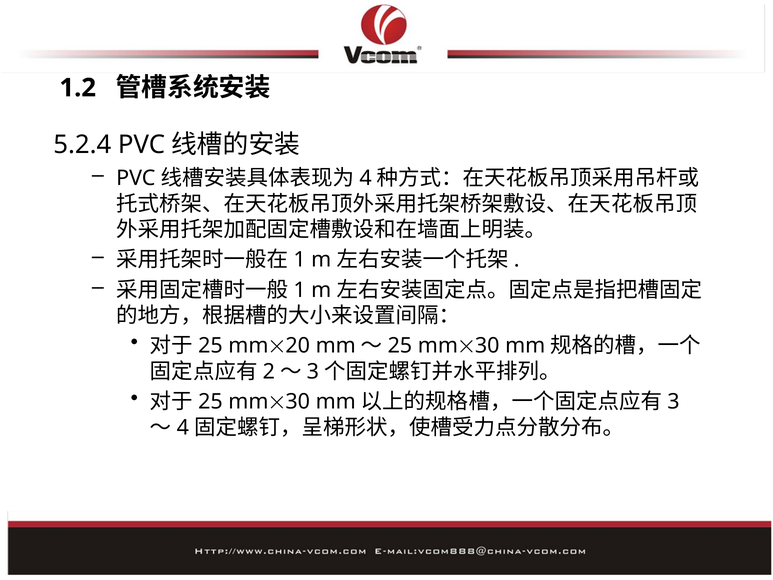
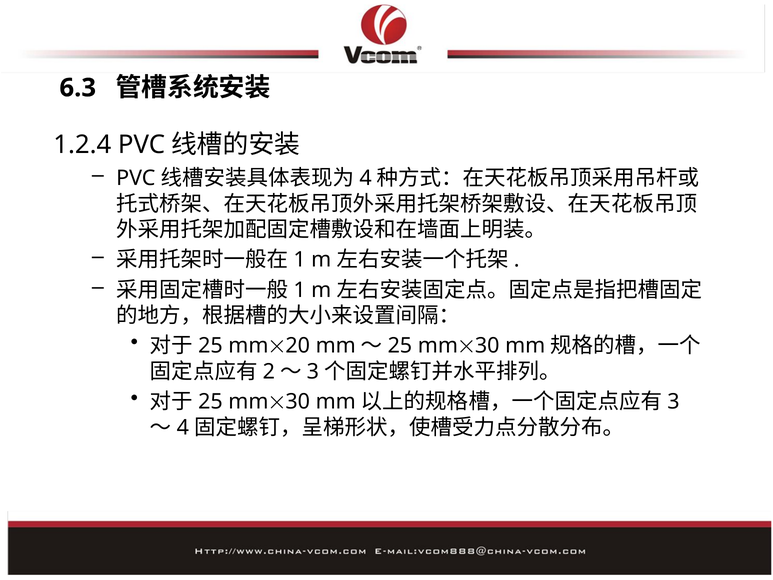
1.2: 1.2 -> 6.3 (78, 88)
5.2.4: 5.2.4 -> 1.2.4 (82, 145)
